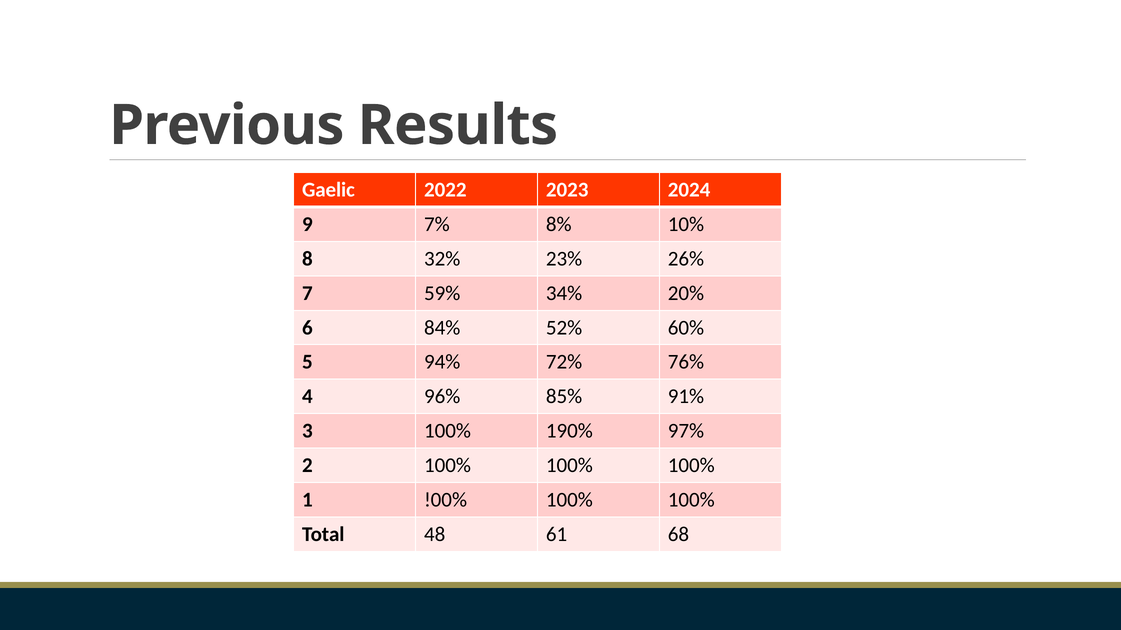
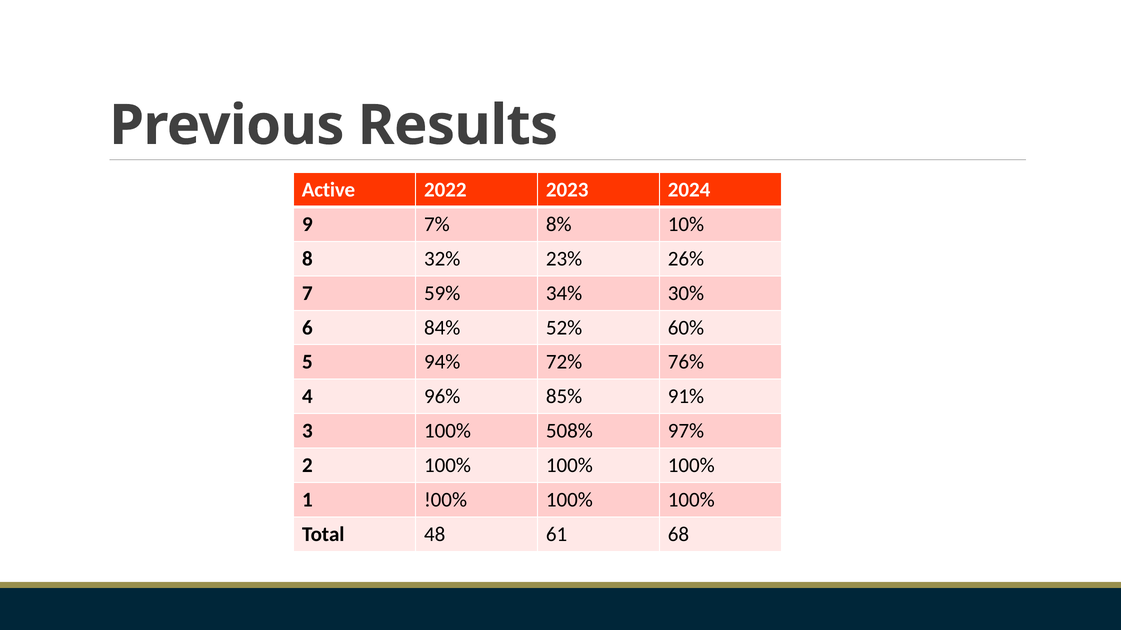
Gaelic: Gaelic -> Active (329, 190)
20%: 20% -> 30% (686, 293)
190%: 190% -> 508% (569, 431)
